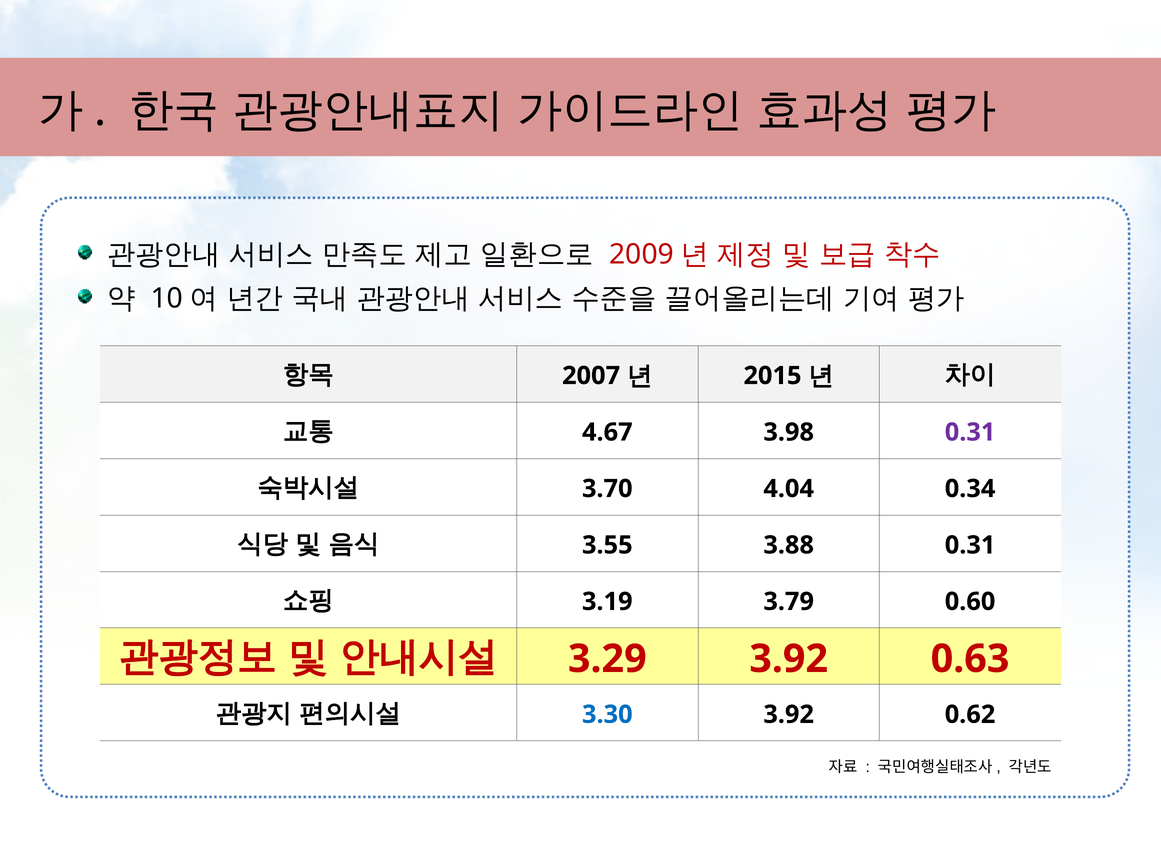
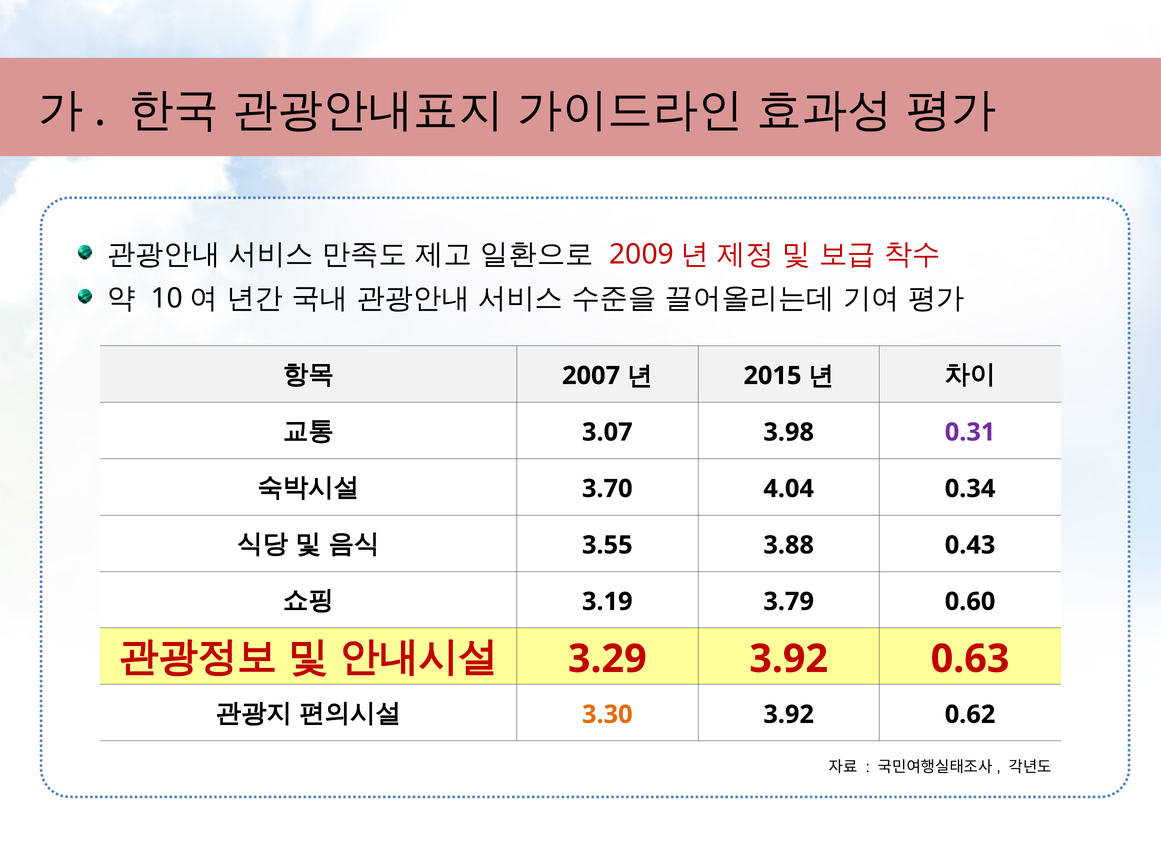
4.67: 4.67 -> 3.07 (607, 432)
3.88 0.31: 0.31 -> 0.43 (970, 545)
3.30 colour: blue -> orange (607, 714)
